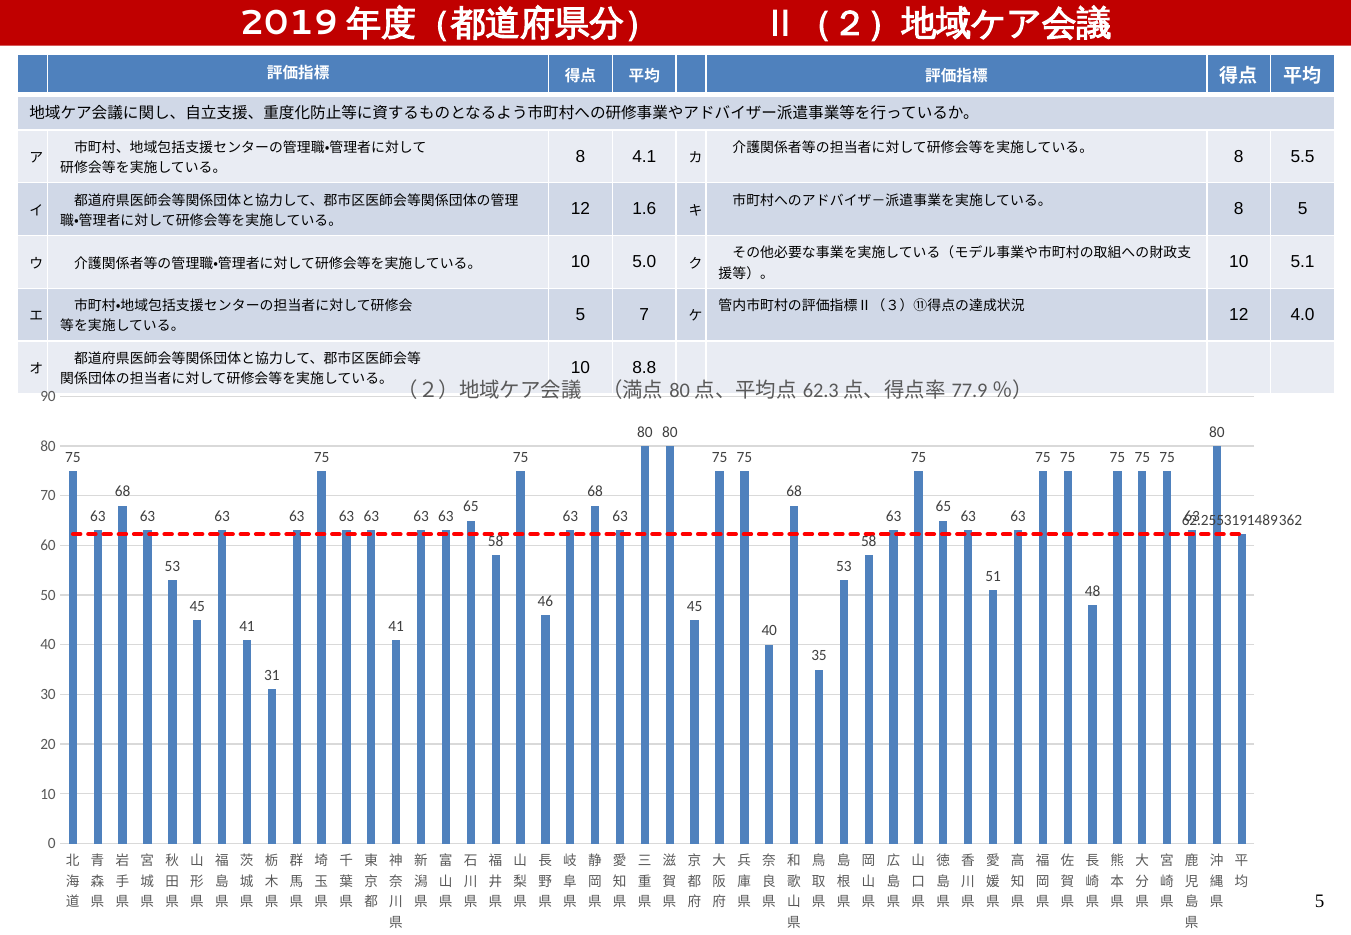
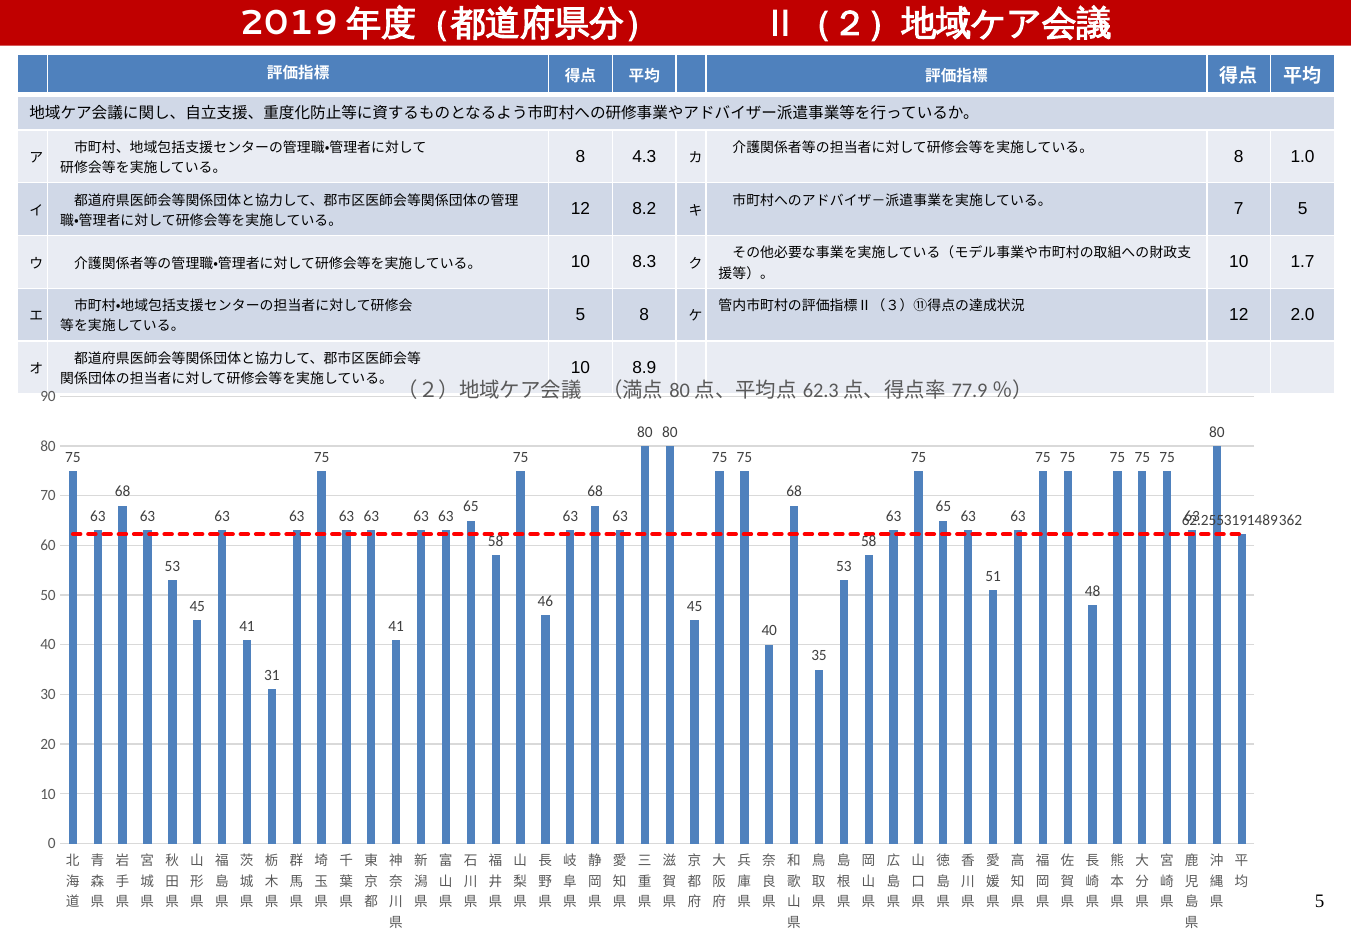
5.5: 5.5 -> 1.0 (1303, 156)
4.1: 4.1 -> 4.3 (644, 156)
8: 8 -> 7 (1239, 209)
1.6: 1.6 -> 8.2 (644, 209)
5.1: 5.1 -> 1.7 (1303, 262)
5.0: 5.0 -> 8.3 (644, 262)
4.0: 4.0 -> 2.0 (1303, 315)
5 7: 7 -> 8 (644, 315)
8.8: 8.8 -> 8.9 (644, 368)
